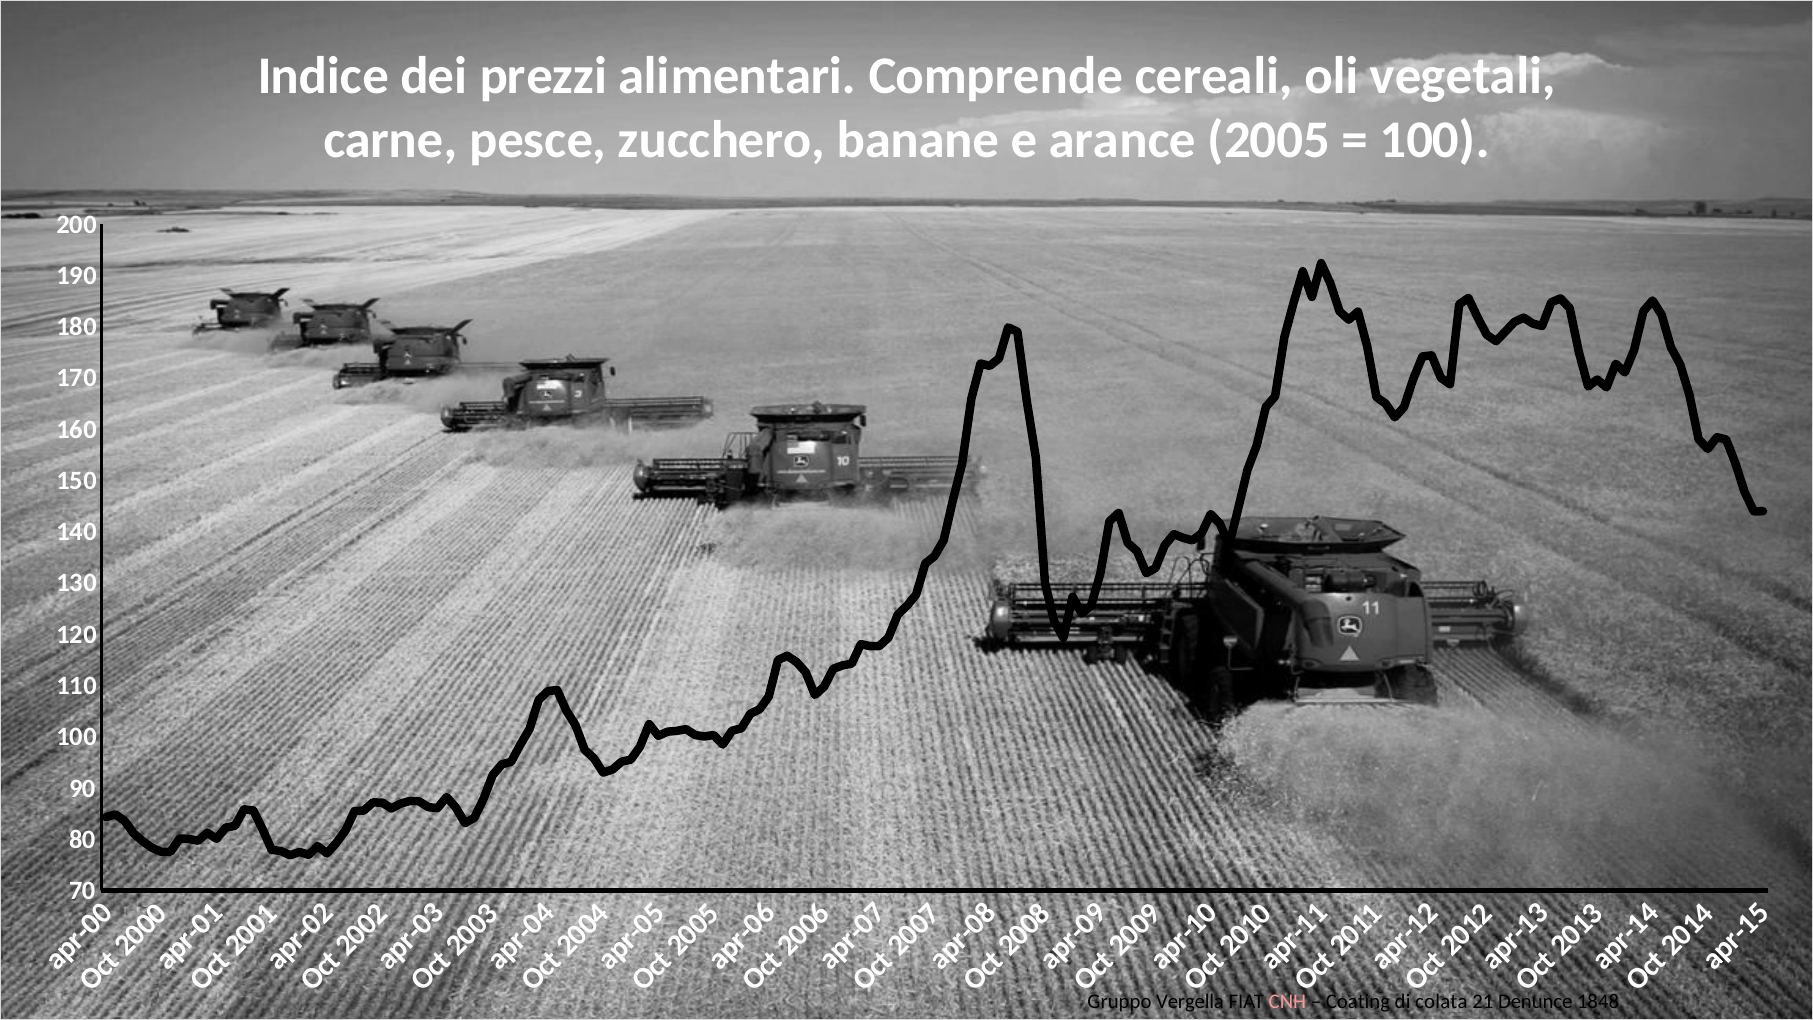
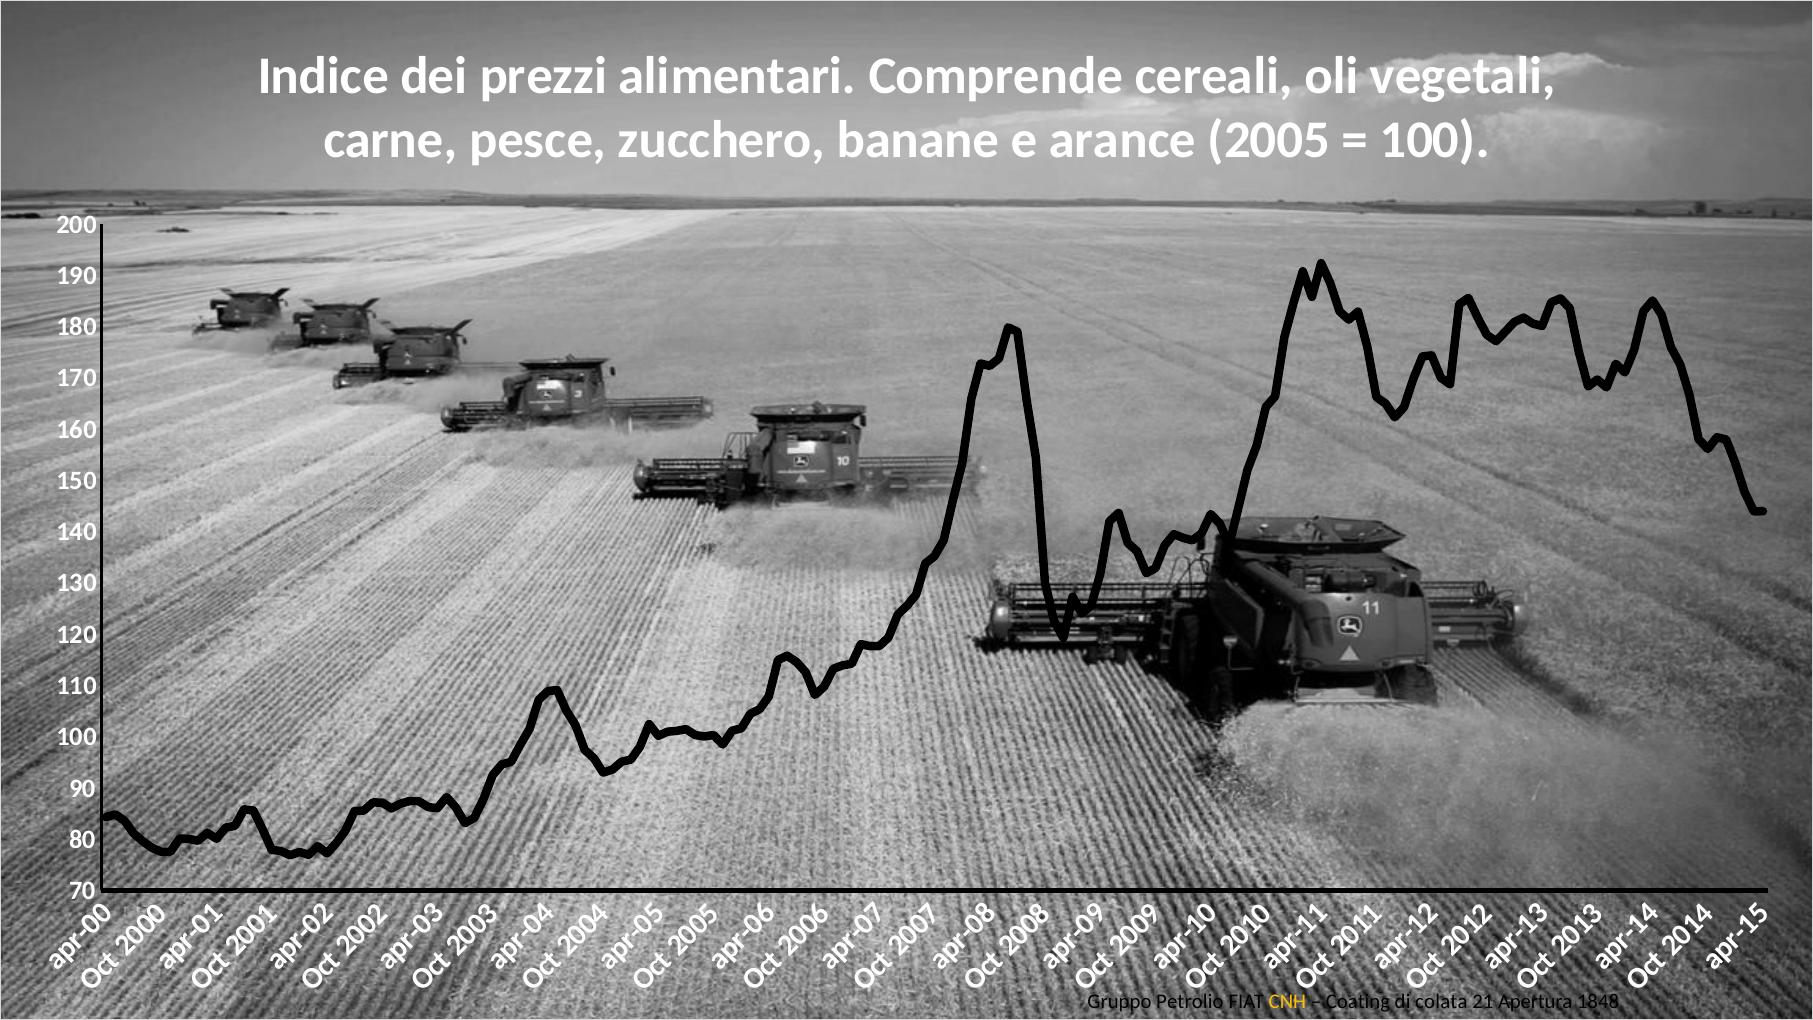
Vergella: Vergella -> Petrolio (1190, 1001)
CNH colour: pink -> yellow (1287, 1001)
Denunce: Denunce -> Apertura (1535, 1001)
